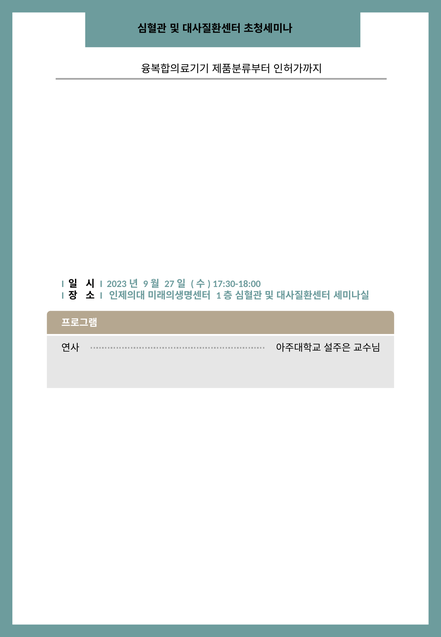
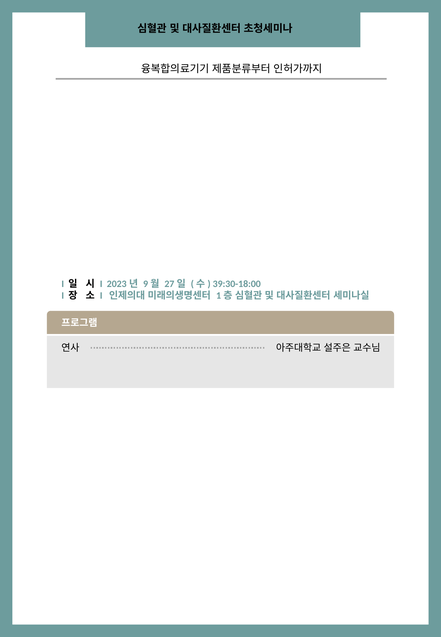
17:30-18:00: 17:30-18:00 -> 39:30-18:00 (237, 284)
